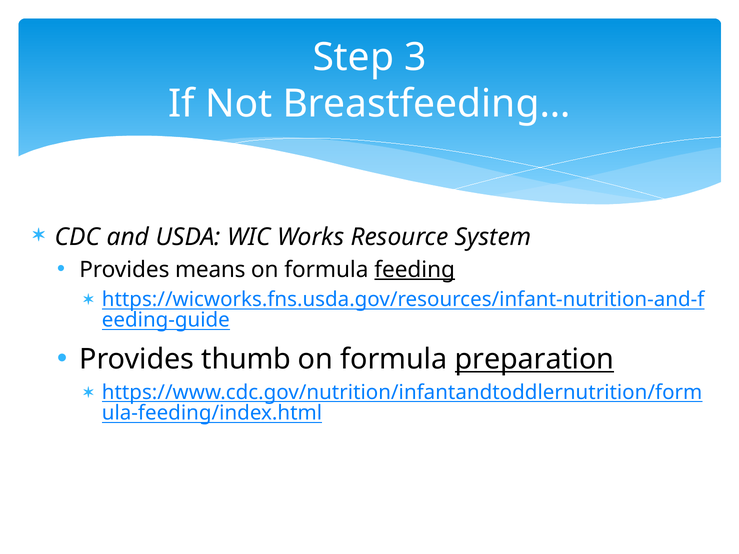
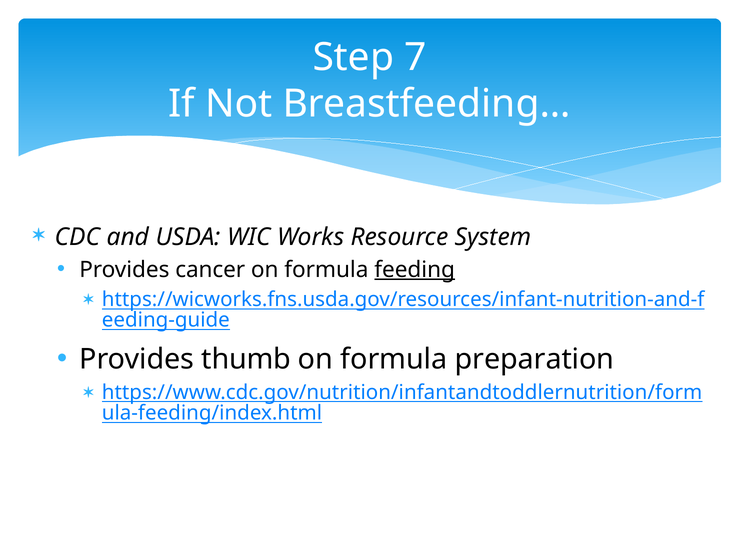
3: 3 -> 7 (415, 57)
means: means -> cancer (210, 270)
preparation underline: present -> none (535, 359)
